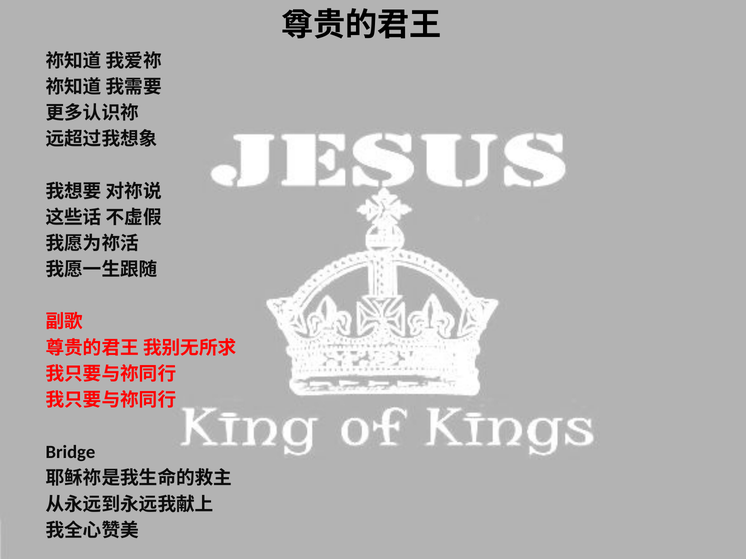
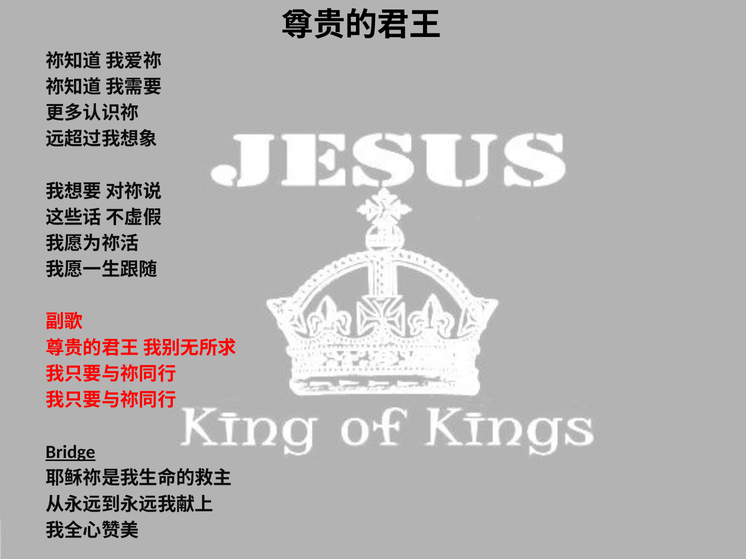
Bridge underline: none -> present (70, 453)
